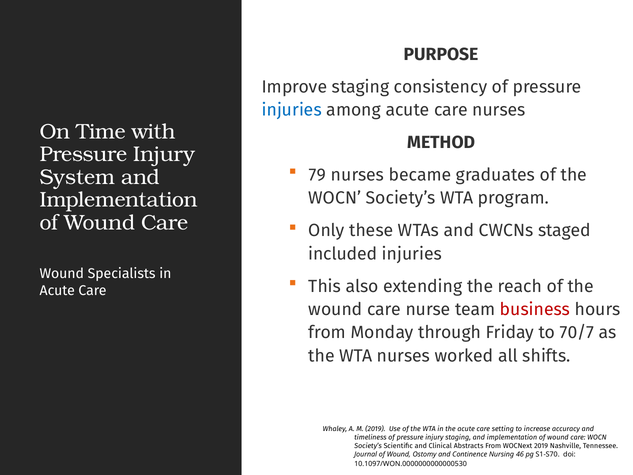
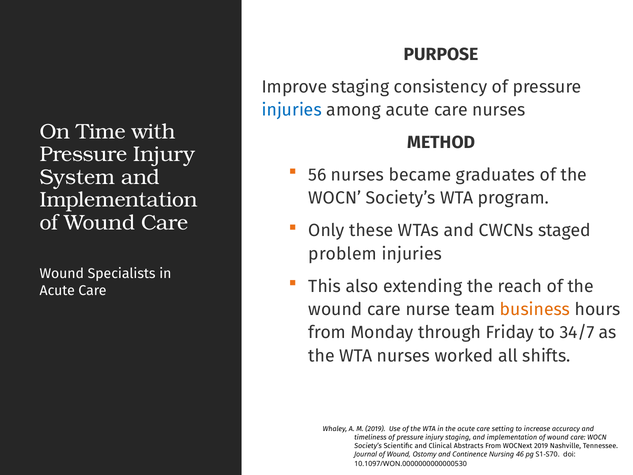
79: 79 -> 56 (317, 175)
included: included -> problem (343, 254)
business colour: red -> orange (535, 309)
70/7: 70/7 -> 34/7 (577, 332)
